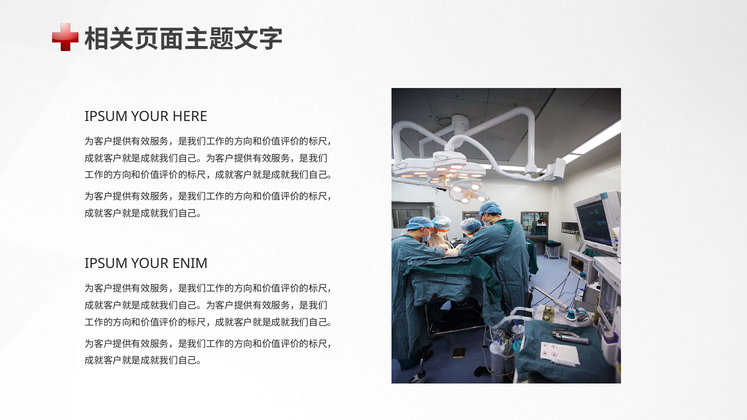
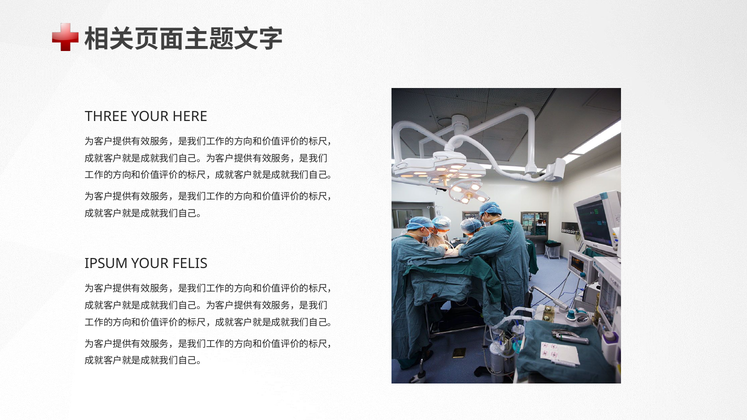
IPSUM: IPSUM -> THREE (106, 117)
ENIM: ENIM -> FELIS (190, 264)
